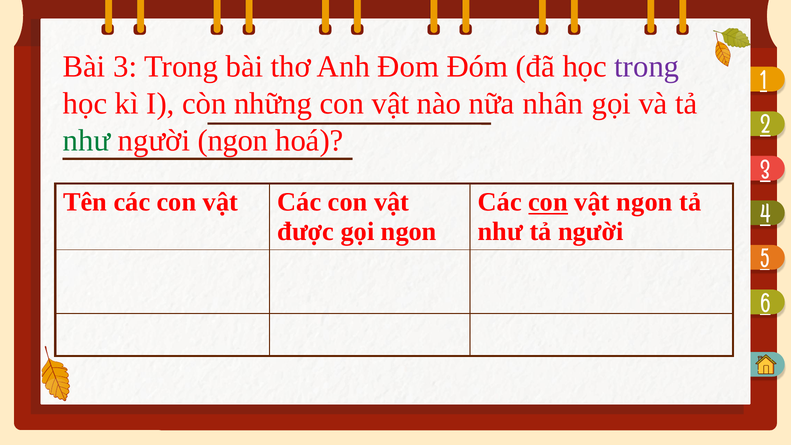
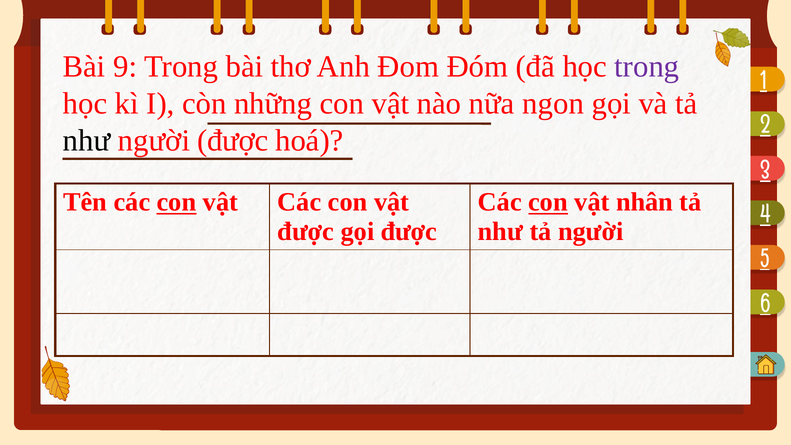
Bài 3: 3 -> 9 (125, 67)
nhân: nhân -> ngon (553, 104)
như colour: green -> black (87, 141)
người ngon: ngon -> được (233, 141)
con underline: none -> present (177, 202)
vật ngon: ngon -> nhân (645, 202)
gọi ngon: ngon -> được (409, 231)
